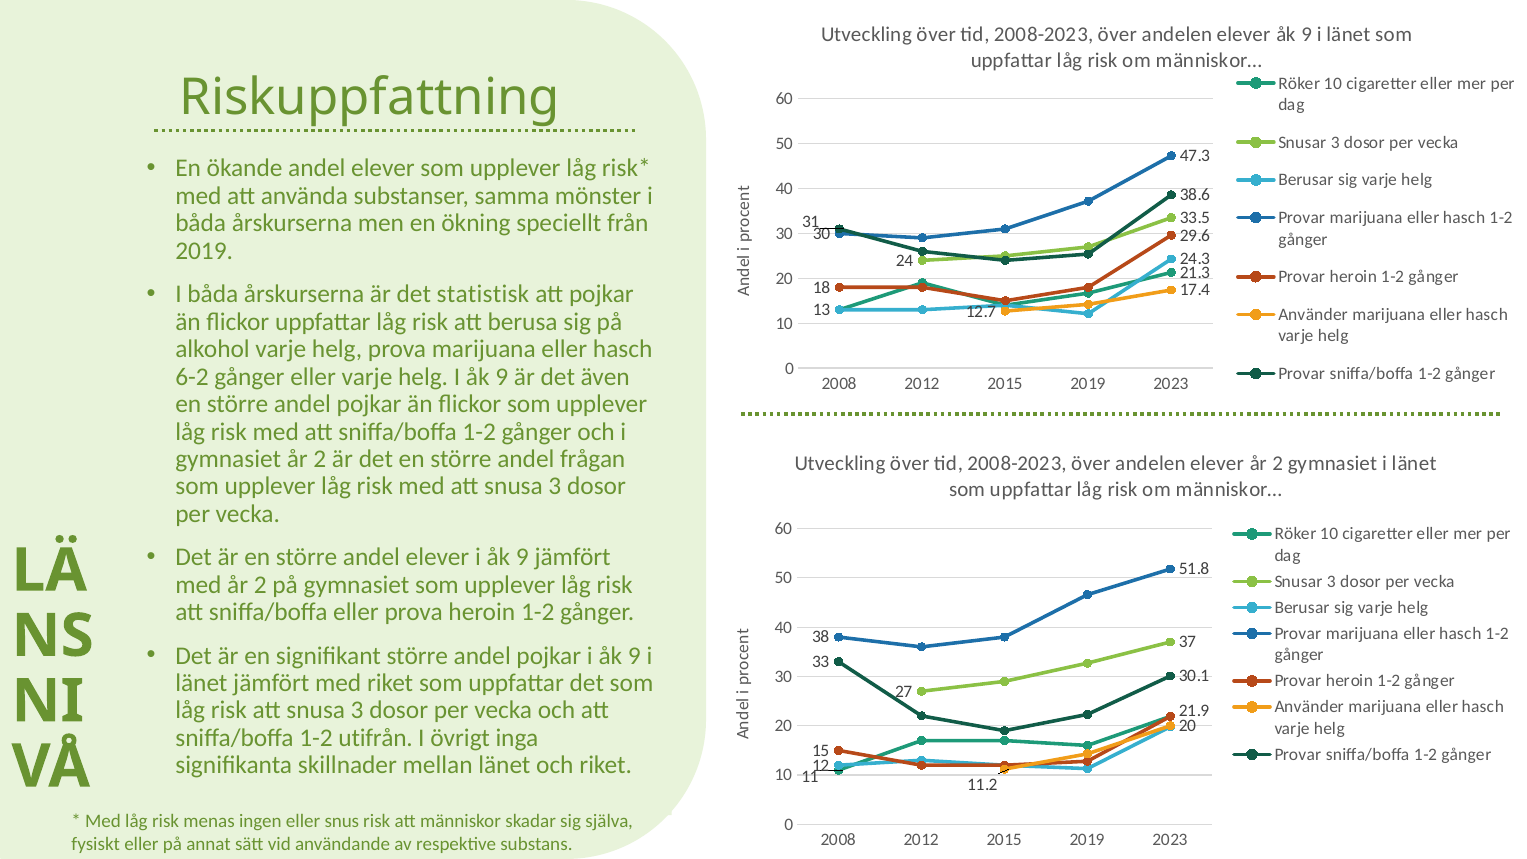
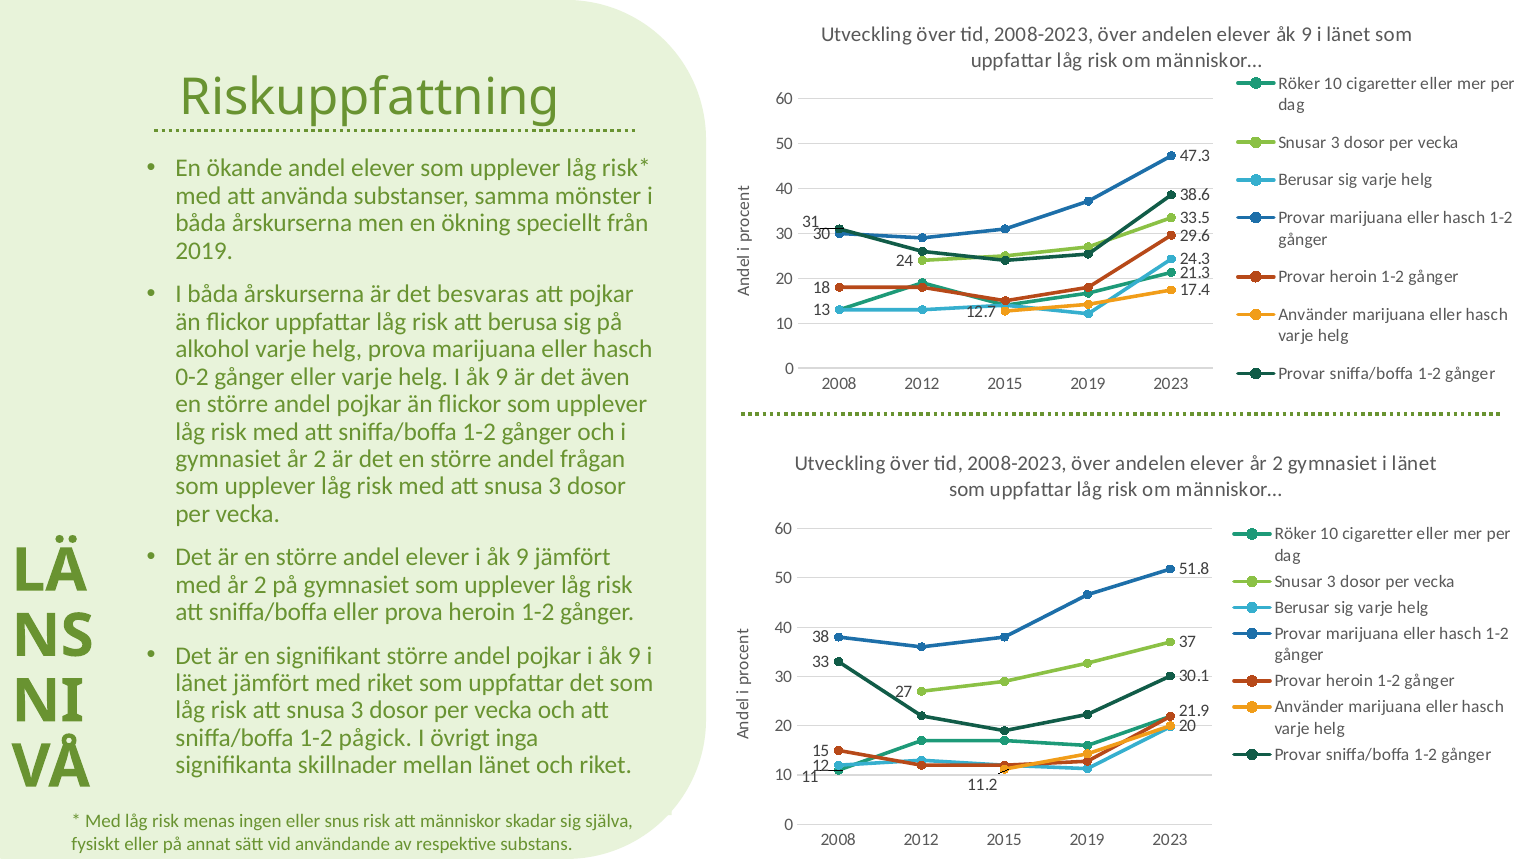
statistisk: statistisk -> besvaras (483, 294)
6-2: 6-2 -> 0-2 (192, 377)
utifrån: utifrån -> pågick (375, 738)
